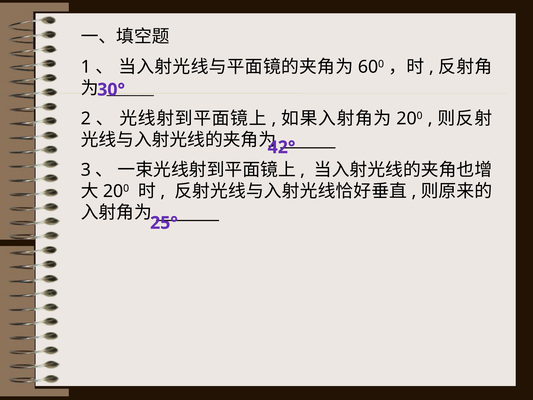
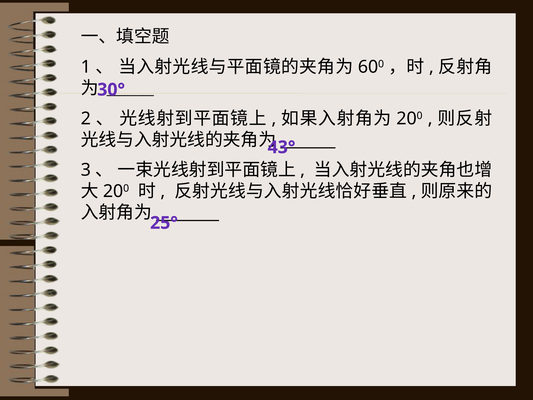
42°: 42° -> 43° (281, 147)
